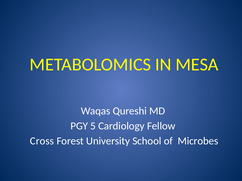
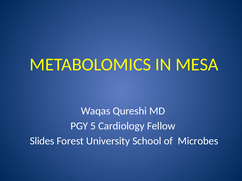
Cross: Cross -> Slides (42, 141)
